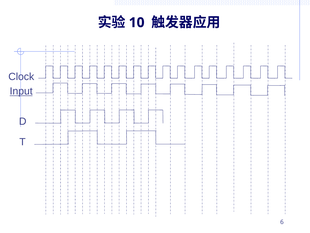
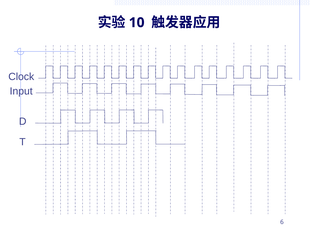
Input underline: present -> none (21, 91)
